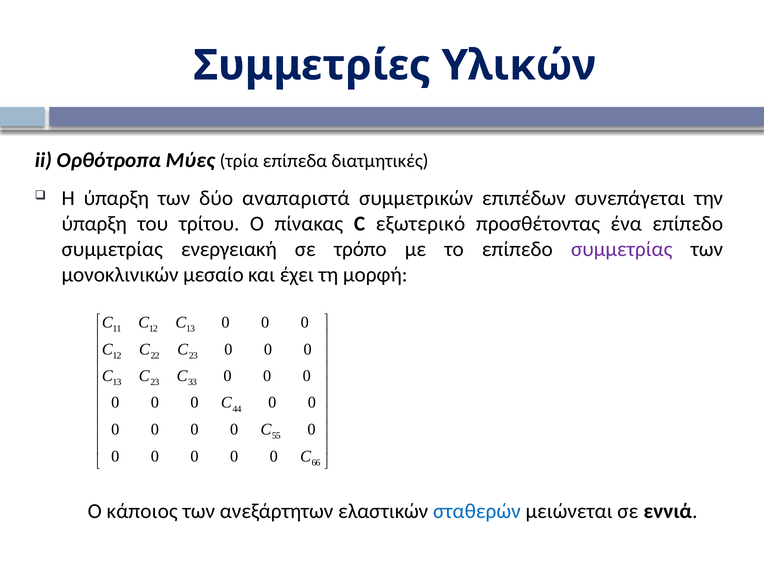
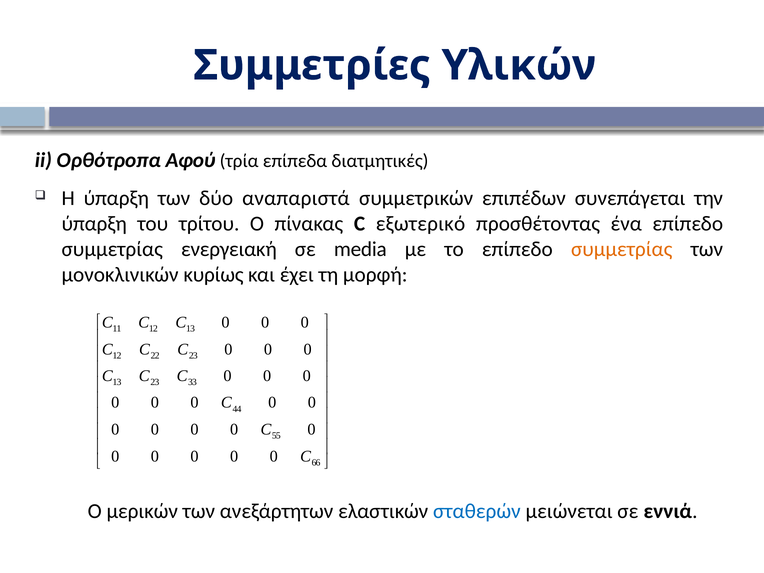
Μύες: Μύες -> Αφού (190, 160)
τρόπο: τρόπο -> media (360, 249)
συμμετρίας colour: purple -> orange (622, 249)
μεσαίο: μεσαίο -> κυρίως (213, 275)
κάποιος: κάποιος -> μερικών (142, 511)
